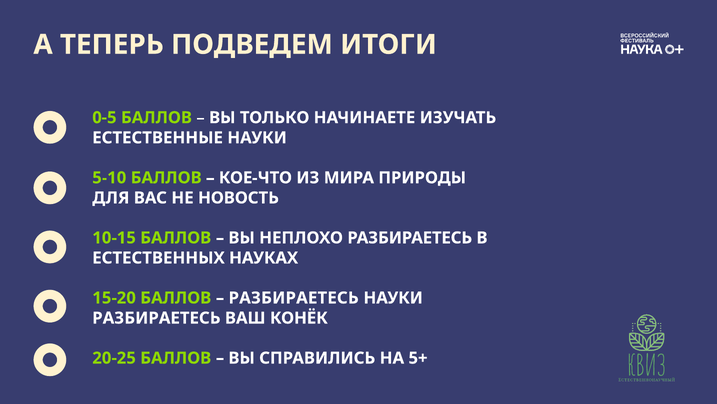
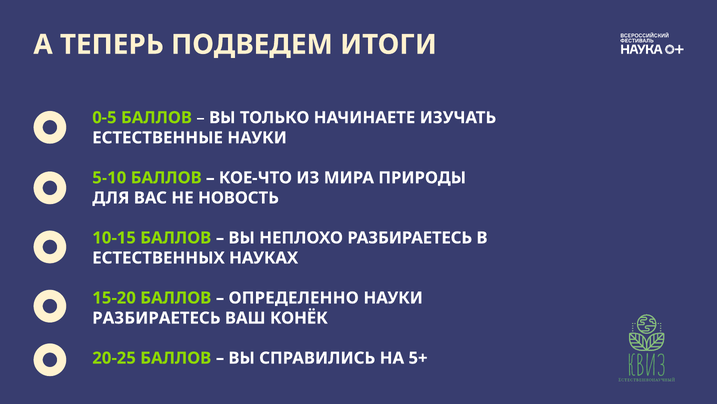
РАЗБИРАЕТЕСЬ: РАЗБИРАЕТЕСЬ -> ОПРЕДЕЛЕННО (294, 297)
